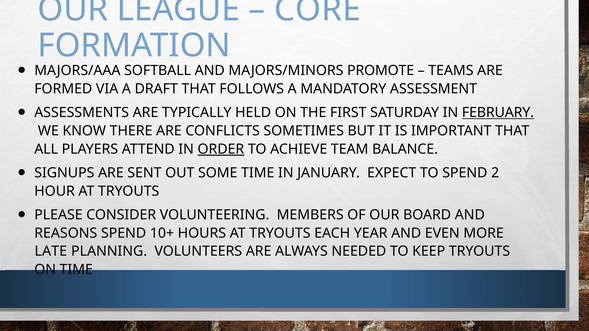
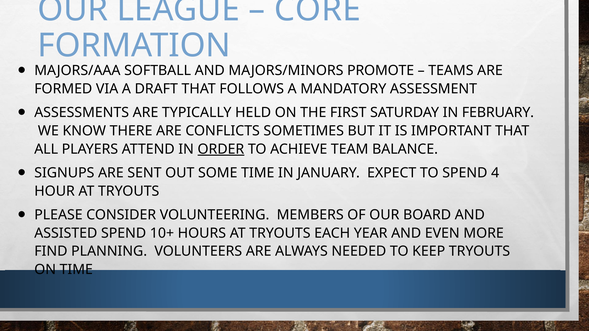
FEBRUARY underline: present -> none (498, 113)
2: 2 -> 4 (495, 173)
REASONS: REASONS -> ASSISTED (66, 233)
LATE: LATE -> FIND (51, 252)
